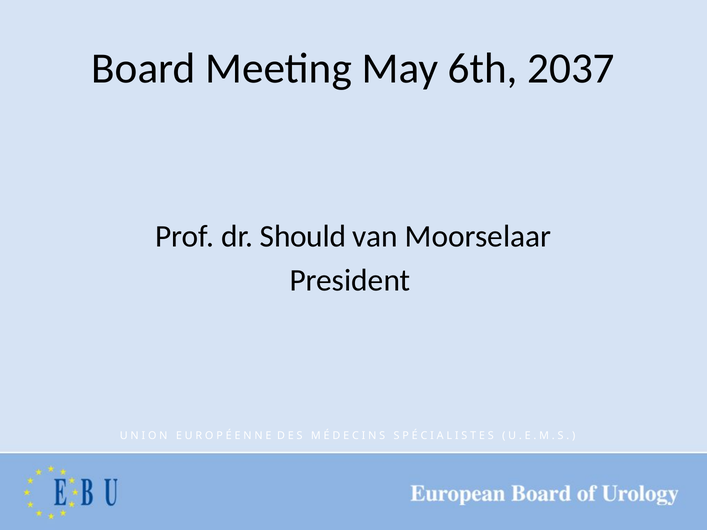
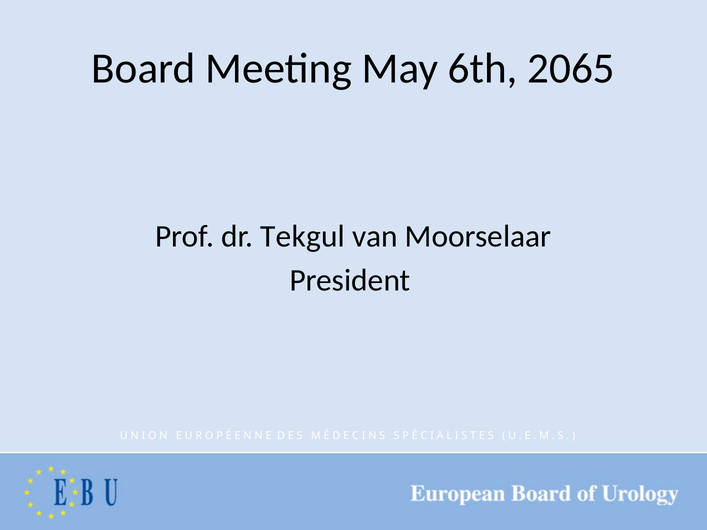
2037: 2037 -> 2065 (571, 68)
Should: Should -> Tekgul (303, 236)
